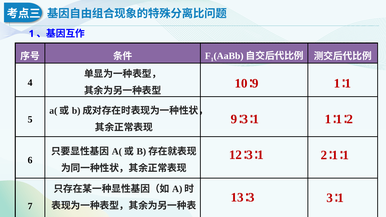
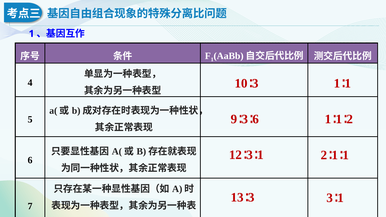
9: 9 -> 3 (255, 84)
1: 1 -> 6 (256, 119)
